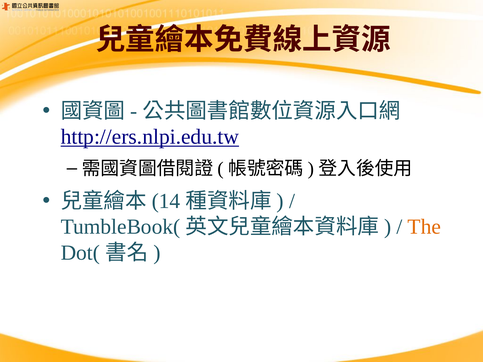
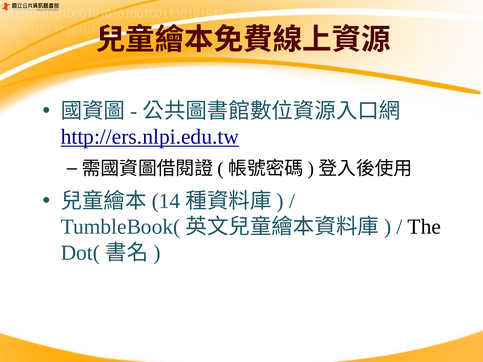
The colour: orange -> black (424, 227)
